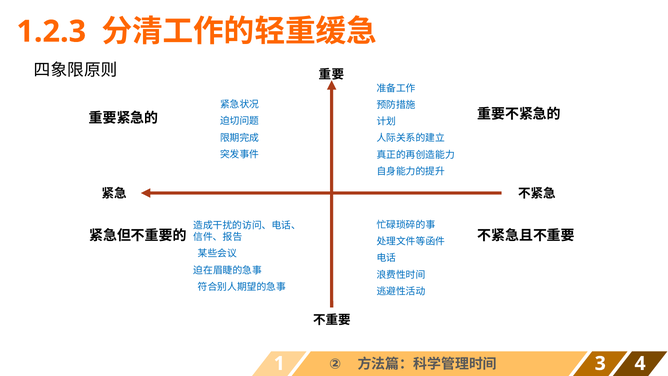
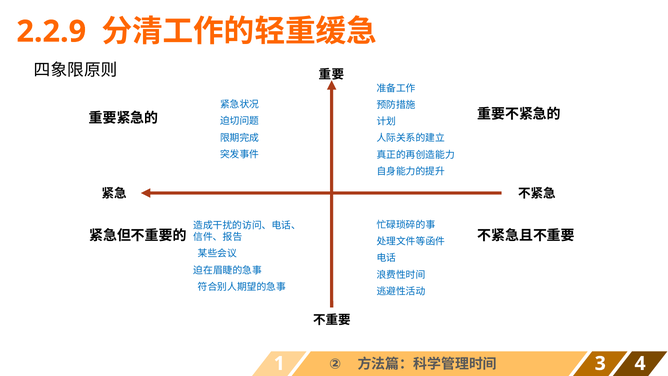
1.2.3: 1.2.3 -> 2.2.9 (51, 32)
